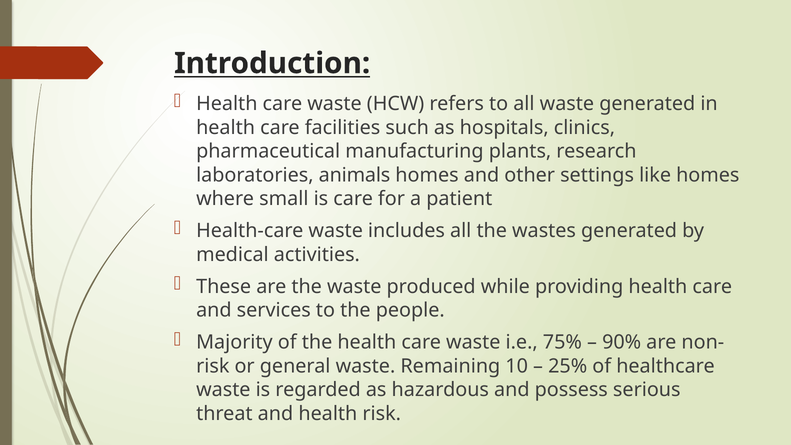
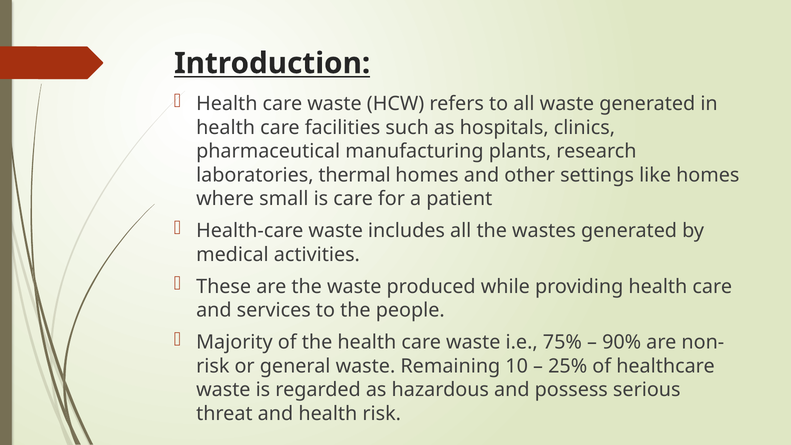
animals: animals -> thermal (355, 175)
